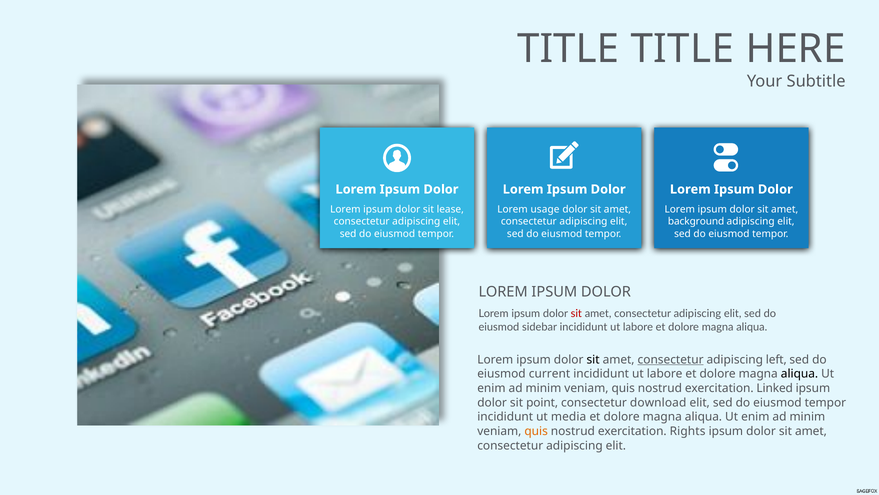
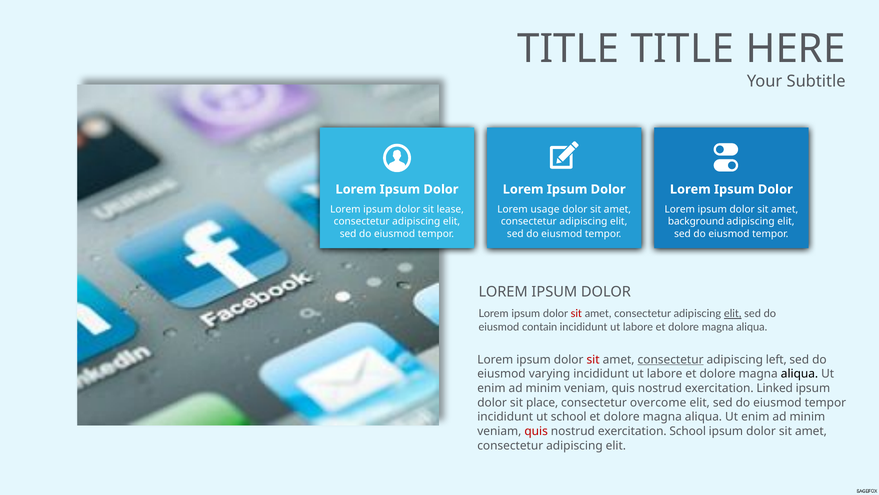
elit underline: none -> present (733, 313)
sidebar: sidebar -> contain (540, 327)
sit colour: black -> red (593, 359)
current: current -> varying (549, 374)
point: point -> place (542, 402)
download: download -> overcome (658, 402)
ut media: media -> school (569, 417)
quis colour: orange -> red (536, 431)
exercitation Rights: Rights -> School (688, 431)
